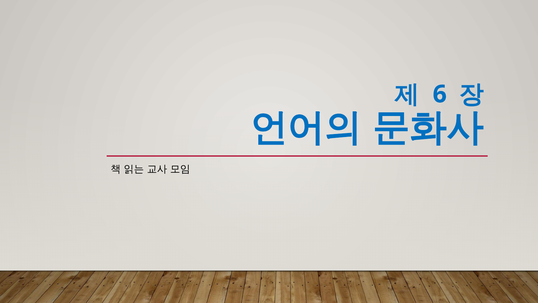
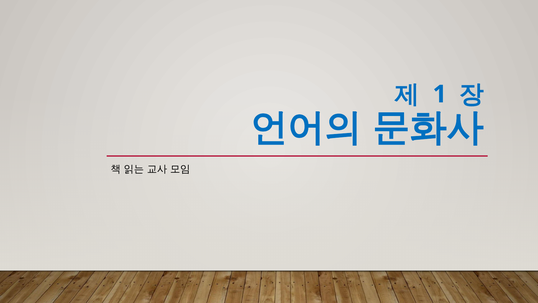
6: 6 -> 1 (440, 94)
